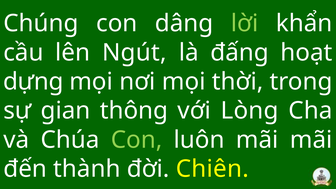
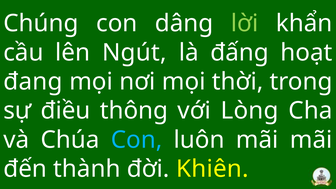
dựng: dựng -> đang (33, 82)
gian: gian -> điều (66, 111)
Con colour: light green -> light blue (137, 140)
Chiên: Chiên -> Khiên (212, 169)
